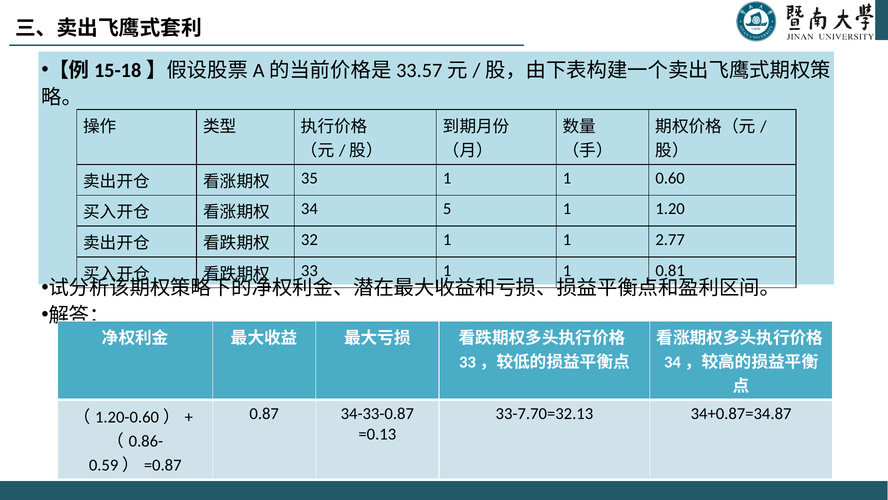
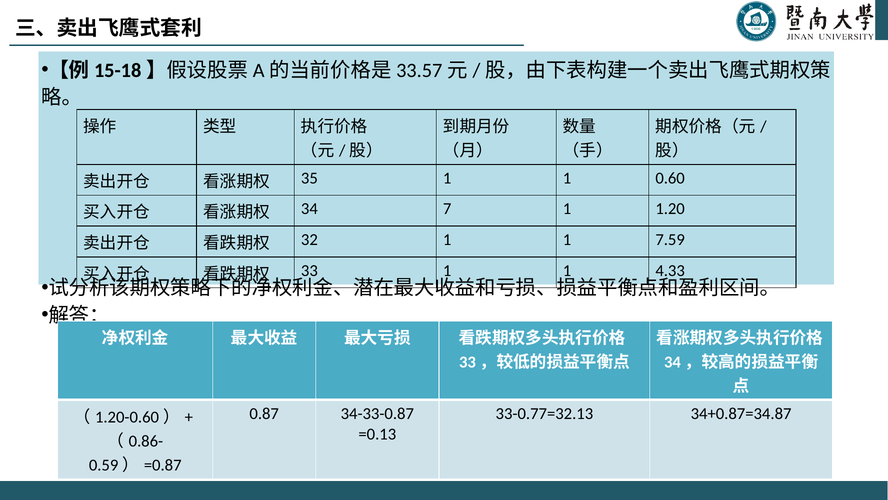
5: 5 -> 7 (447, 209)
2.77: 2.77 -> 7.59 (670, 240)
0.81: 0.81 -> 4.33 (670, 270)
33-7.70=32.13: 33-7.70=32.13 -> 33-0.77=32.13 (544, 413)
